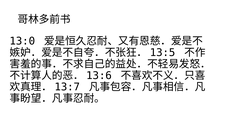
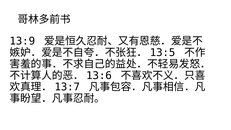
13:0: 13:0 -> 13:9 (22, 41)
